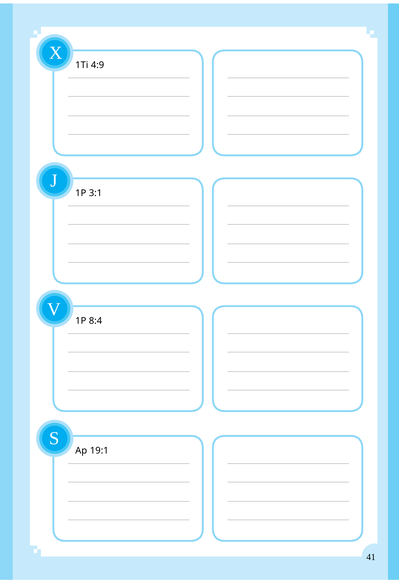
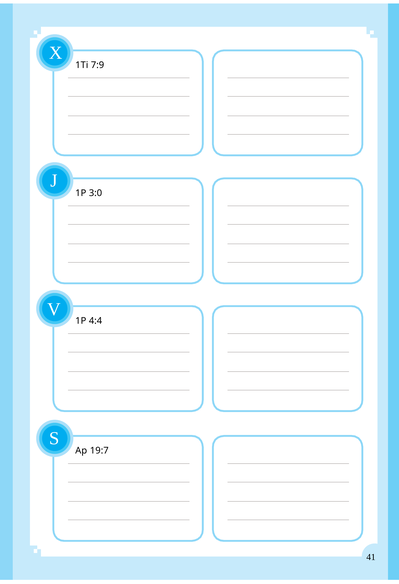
4:9: 4:9 -> 7:9 (98, 65)
3:1: 3:1 -> 3:0 (95, 193)
8:4: 8:4 -> 4:4 (95, 320)
19:1: 19:1 -> 19:7 (99, 450)
